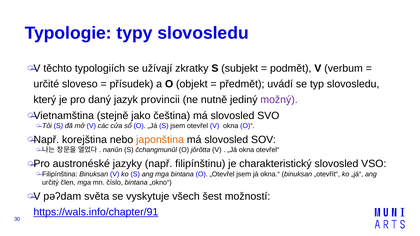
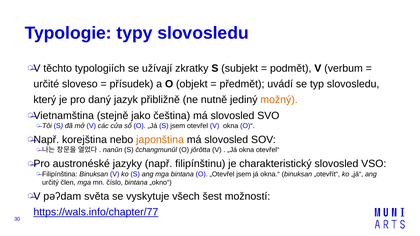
provincii: provincii -> přibližně (160, 100)
možný colour: purple -> orange (279, 100)
https://wals.info/chapter/91: https://wals.info/chapter/91 -> https://wals.info/chapter/77 (96, 212)
